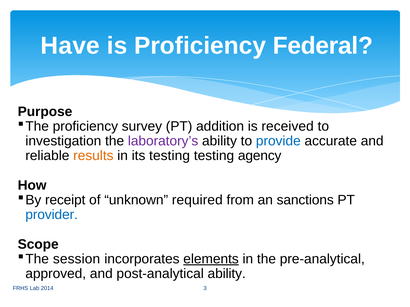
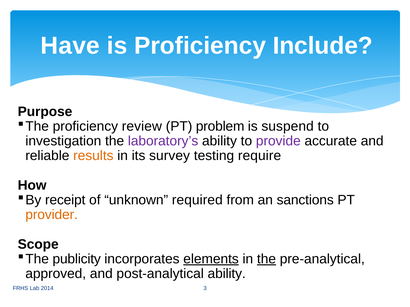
Federal: Federal -> Include (323, 46)
survey: survey -> review (142, 127)
addition: addition -> problem (220, 127)
received: received -> suspend (288, 127)
provide colour: blue -> purple (278, 141)
its testing: testing -> survey (170, 156)
agency: agency -> require (260, 156)
provider colour: blue -> orange (52, 215)
session: session -> publicity (77, 259)
the underline: none -> present (266, 259)
